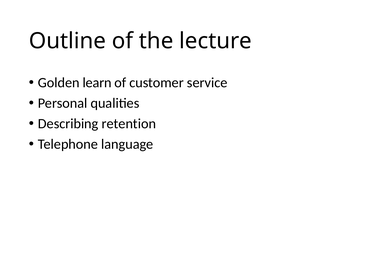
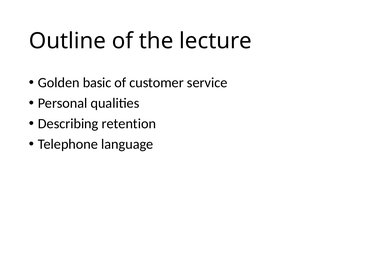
learn: learn -> basic (97, 83)
